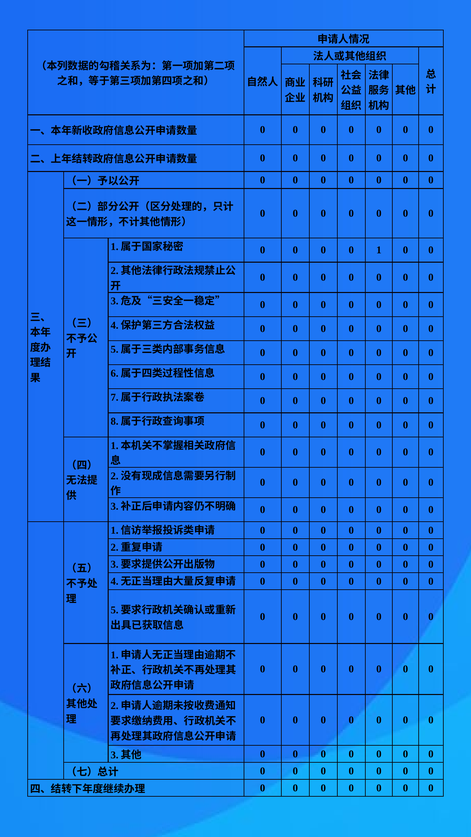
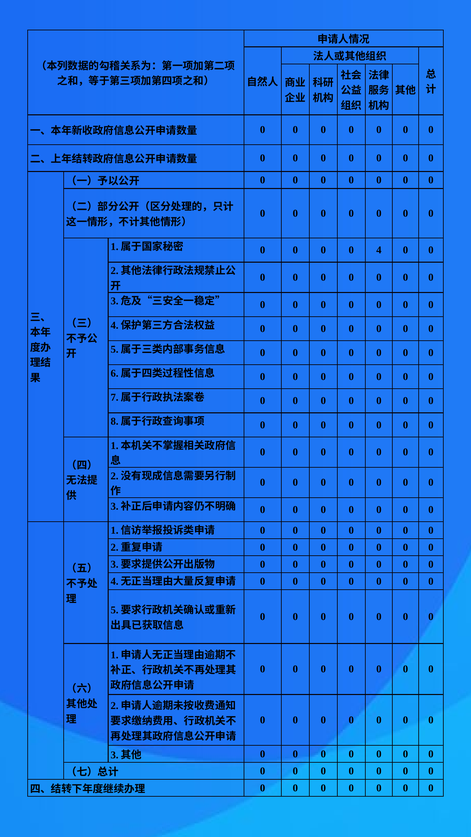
1: 1 -> 4 (379, 250)
